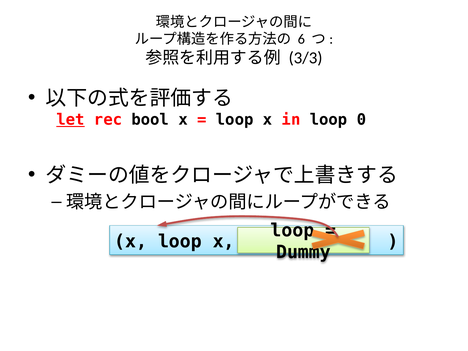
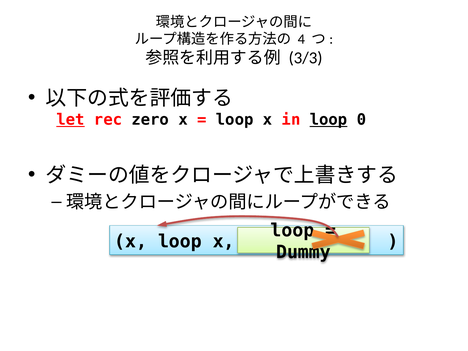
6: 6 -> 4 (301, 39)
bool: bool -> zero (150, 120)
loop underline: none -> present (329, 120)
